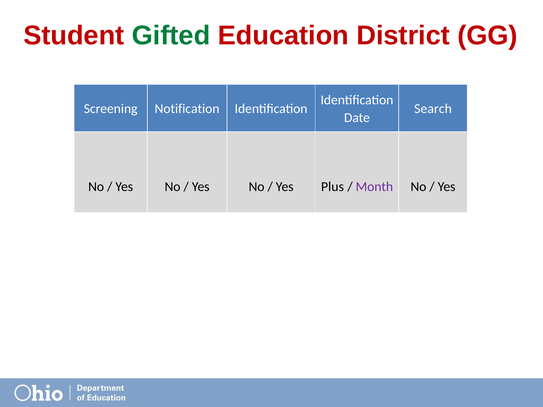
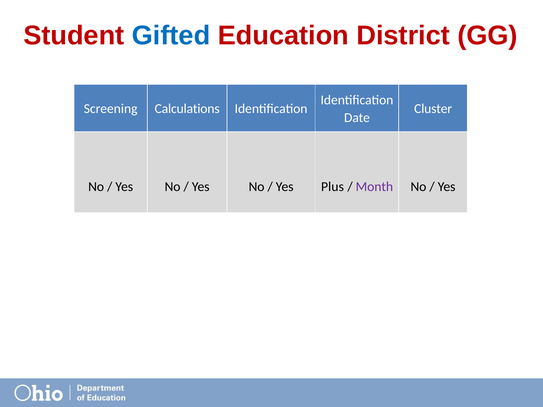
Gifted colour: green -> blue (171, 35)
Notification: Notification -> Calculations (187, 109)
Search: Search -> Cluster (433, 109)
